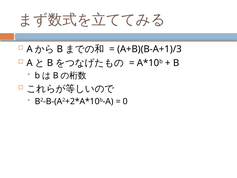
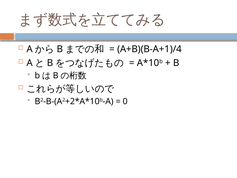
A+B)(B-A+1)/3: A+B)(B-A+1)/3 -> A+B)(B-A+1)/4 (149, 49)
